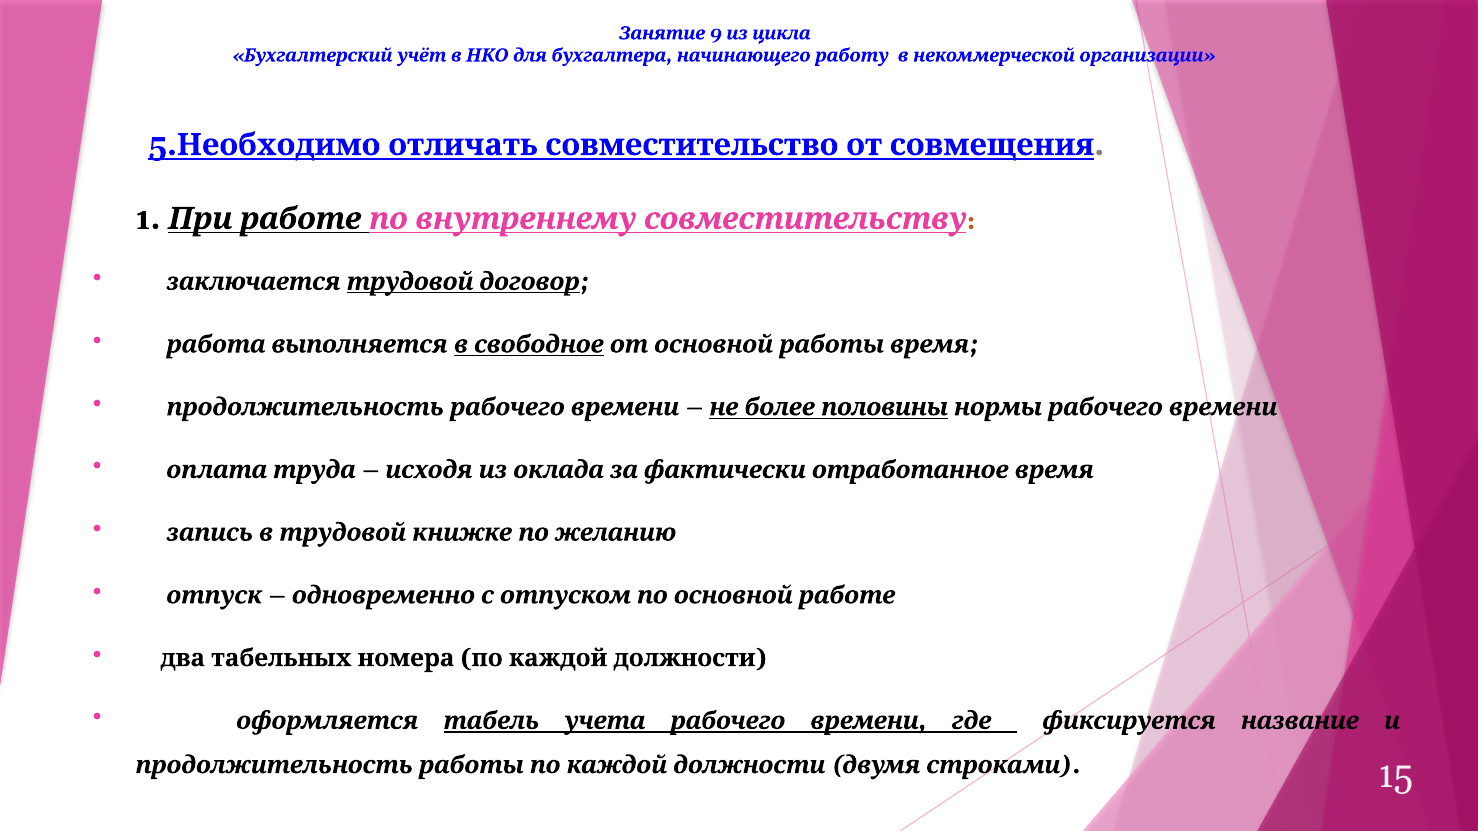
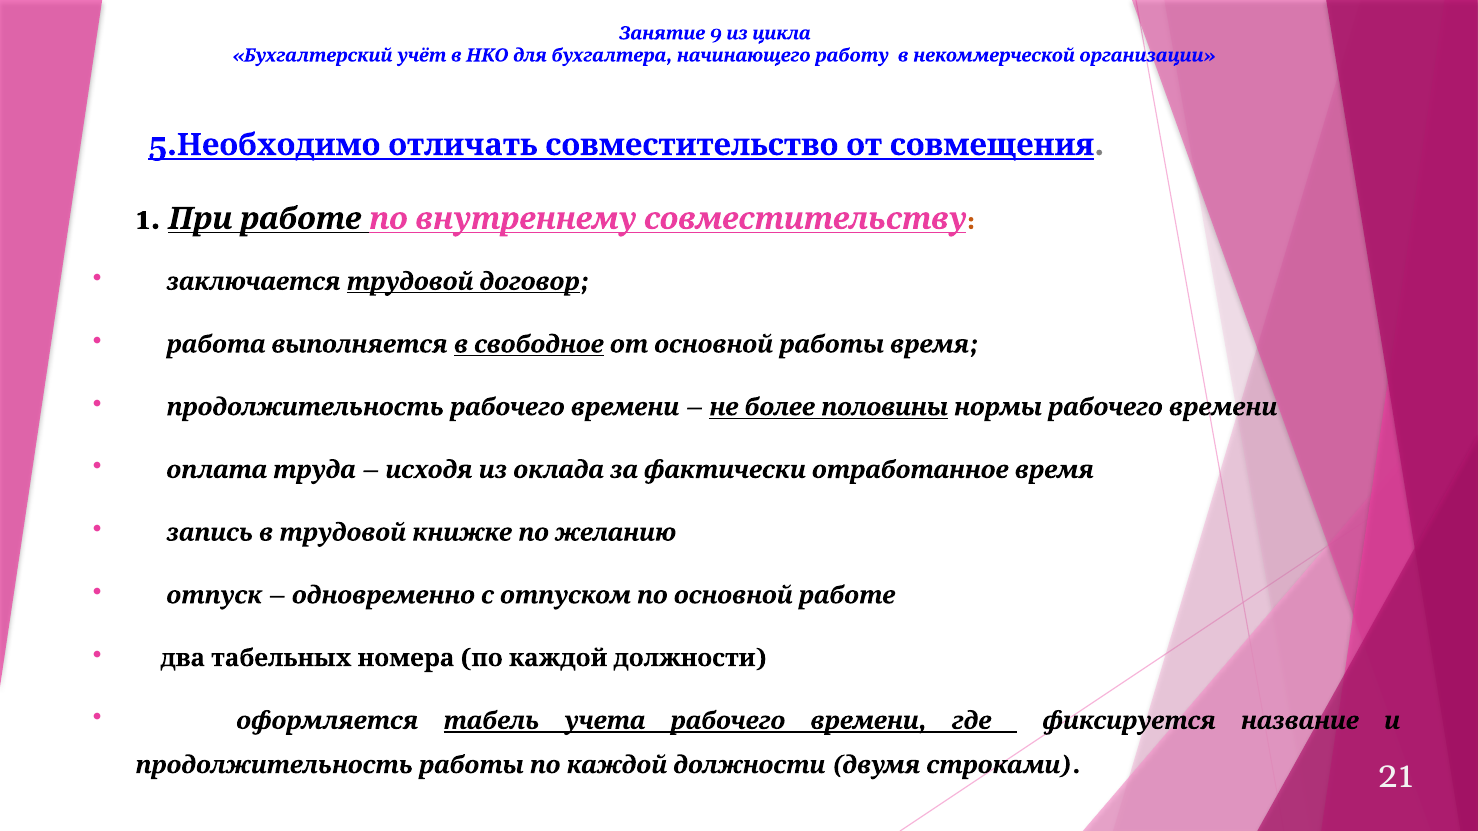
15: 15 -> 21 (1396, 776)
